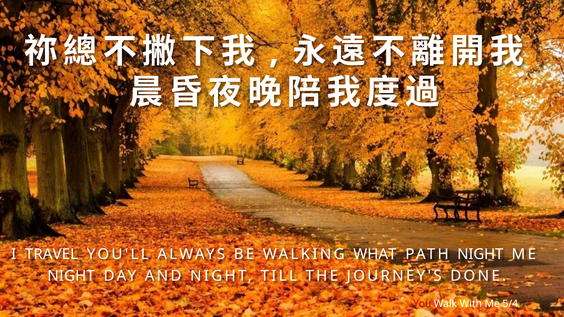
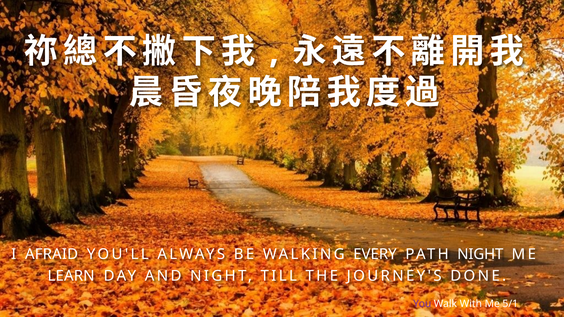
TRAVEL: TRAVEL -> AFRAID (52, 255)
WHAT: WHAT -> EVERY (375, 255)
NIGHT: NIGHT -> LEARN (71, 276)
You colour: red -> purple (422, 304)
5/4: 5/4 -> 5/1 (510, 304)
